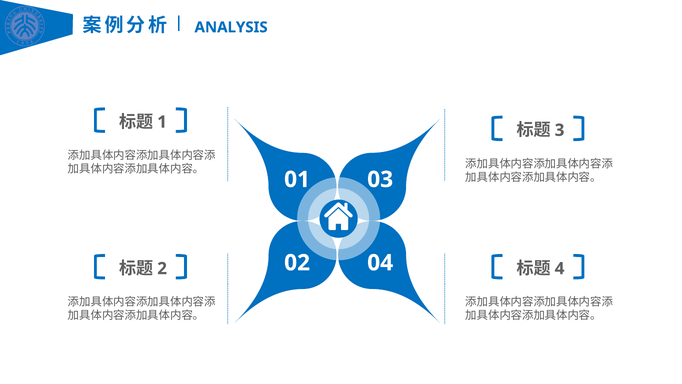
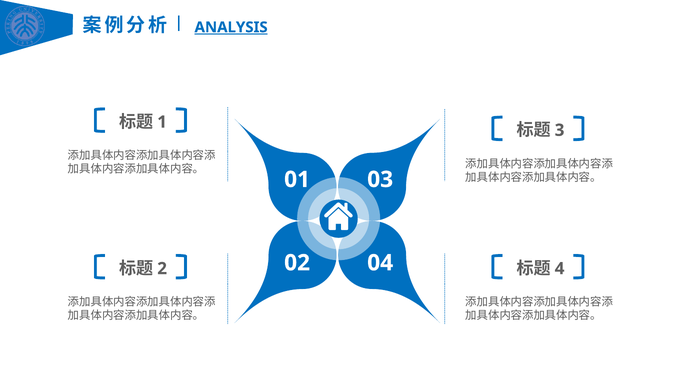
ANALYSIS underline: none -> present (231, 27)
